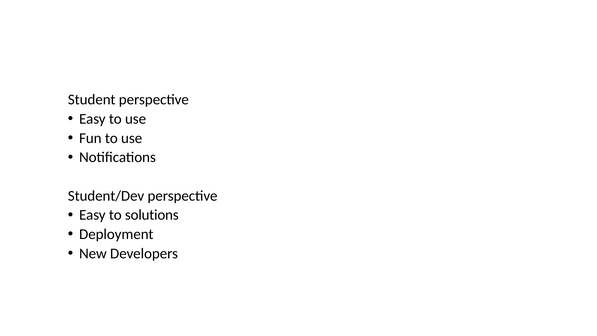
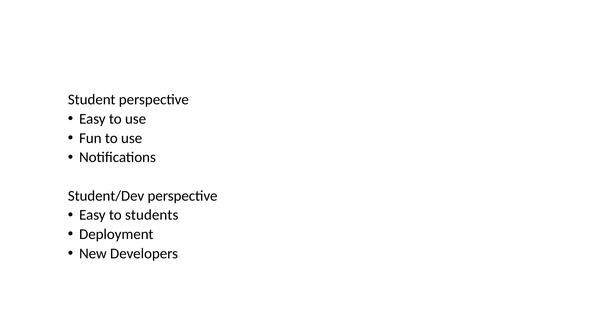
solutions: solutions -> students (152, 215)
